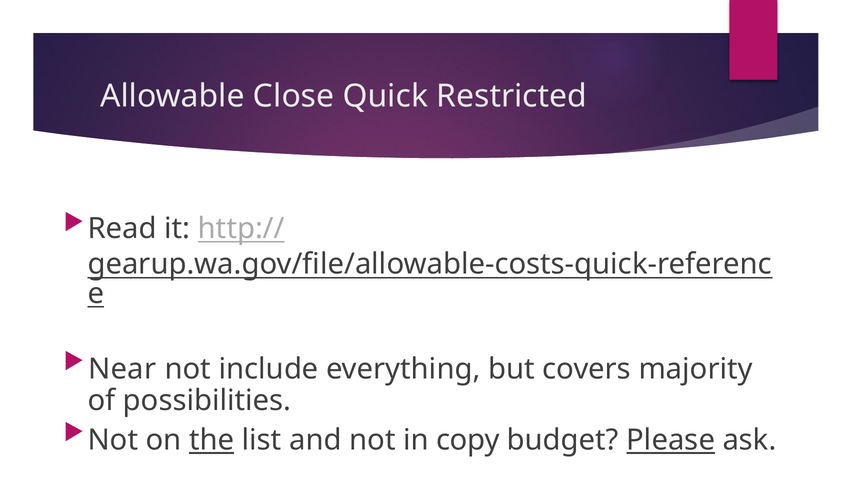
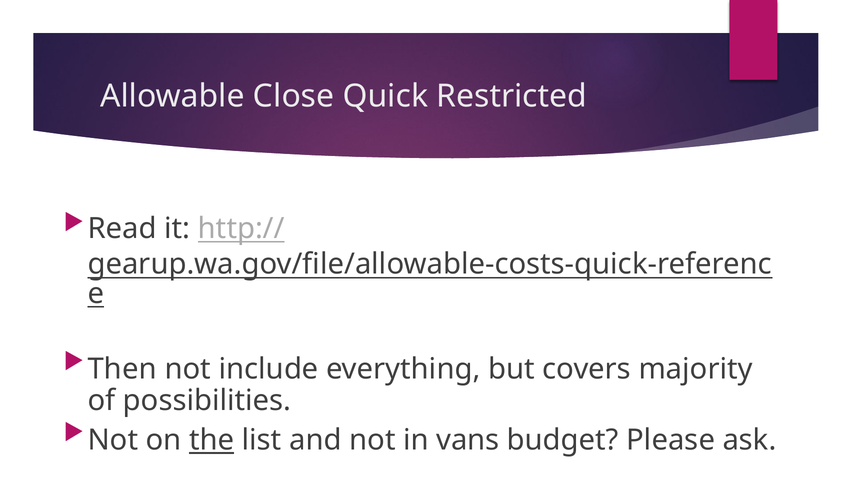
Near: Near -> Then (122, 369)
copy: copy -> vans (468, 441)
Please underline: present -> none (671, 441)
